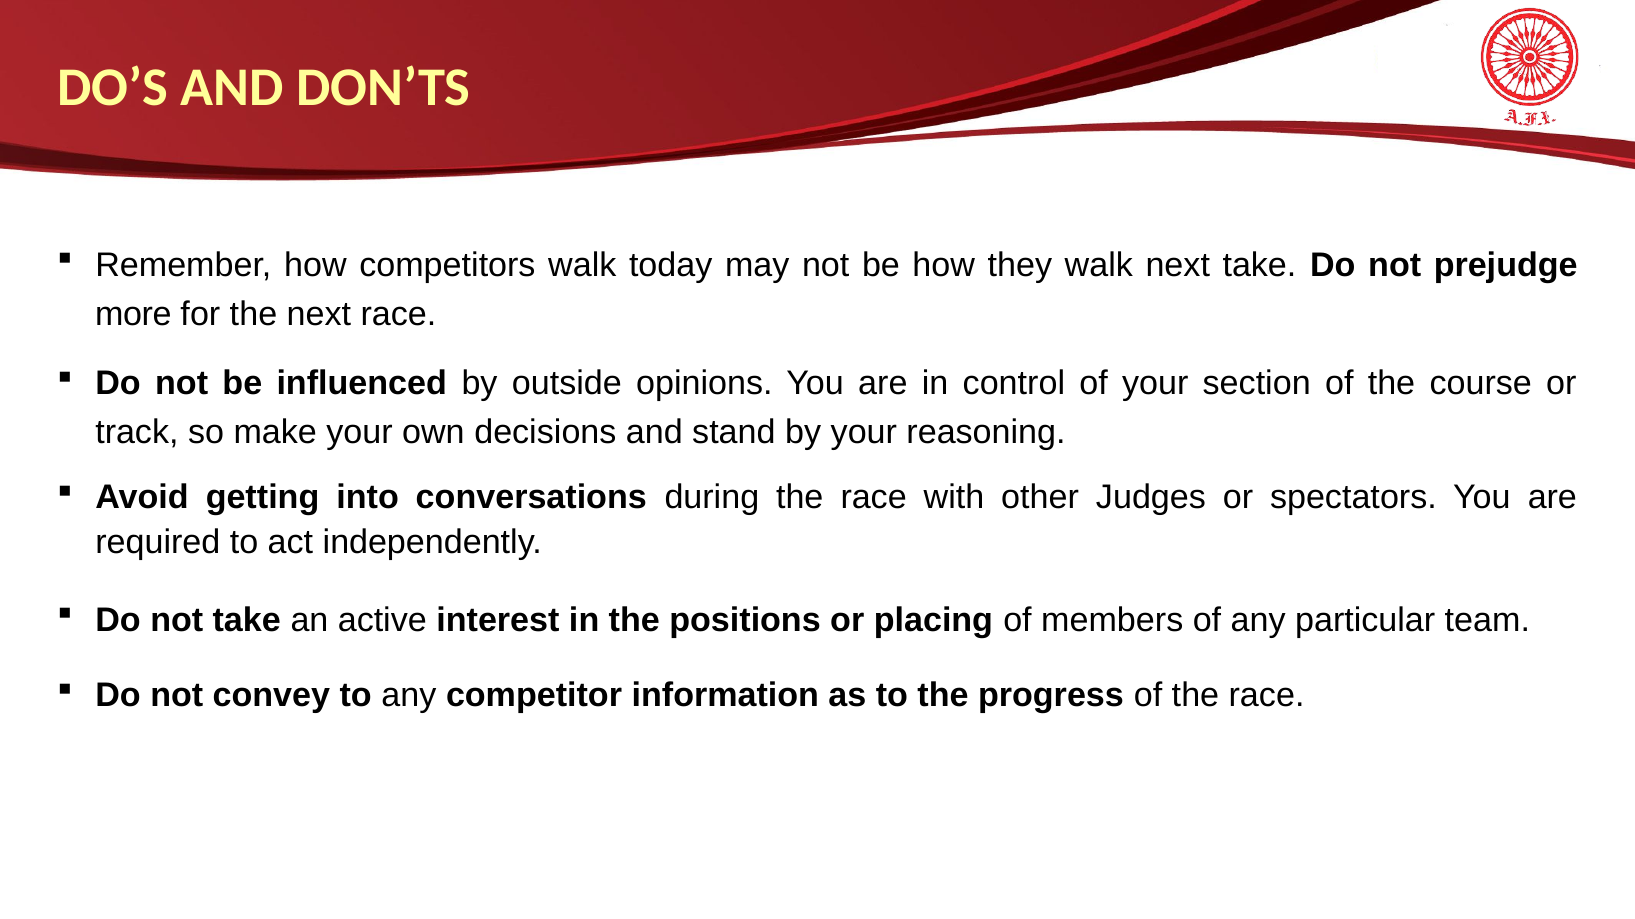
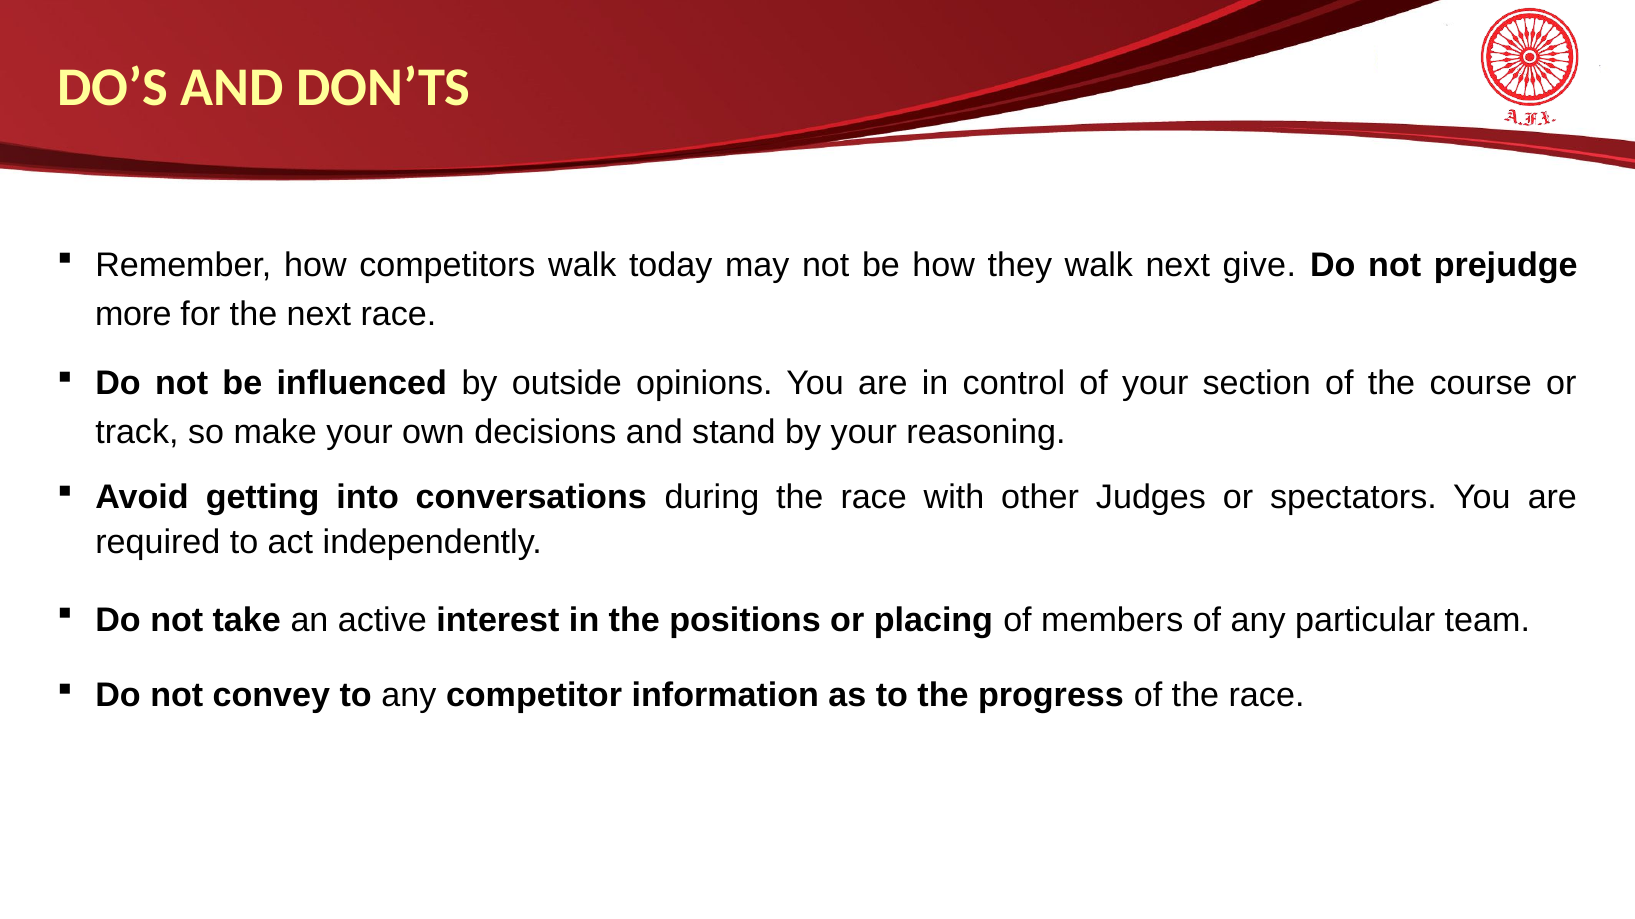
next take: take -> give (1259, 265)
